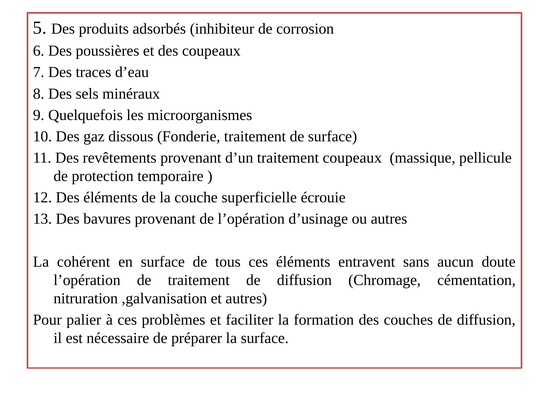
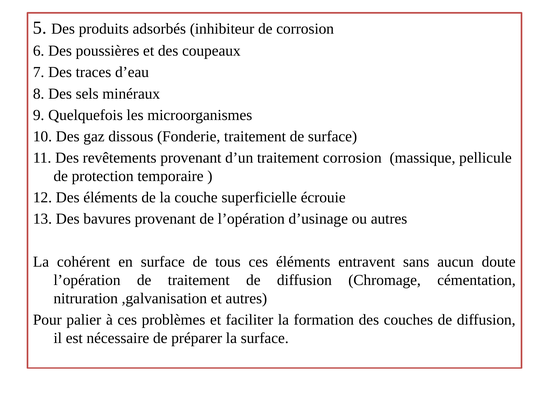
traitement coupeaux: coupeaux -> corrosion (352, 158)
